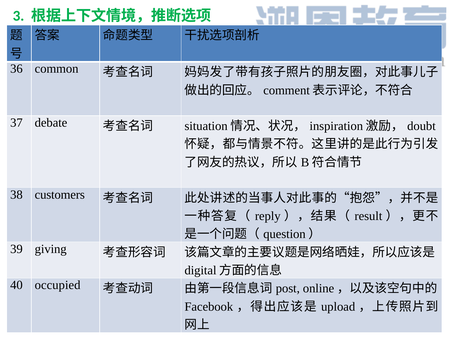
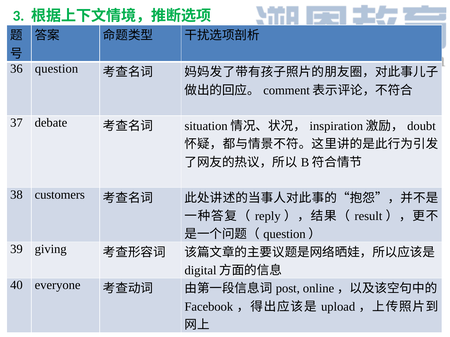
common: common -> question (57, 69)
occupied: occupied -> everyone (58, 286)
